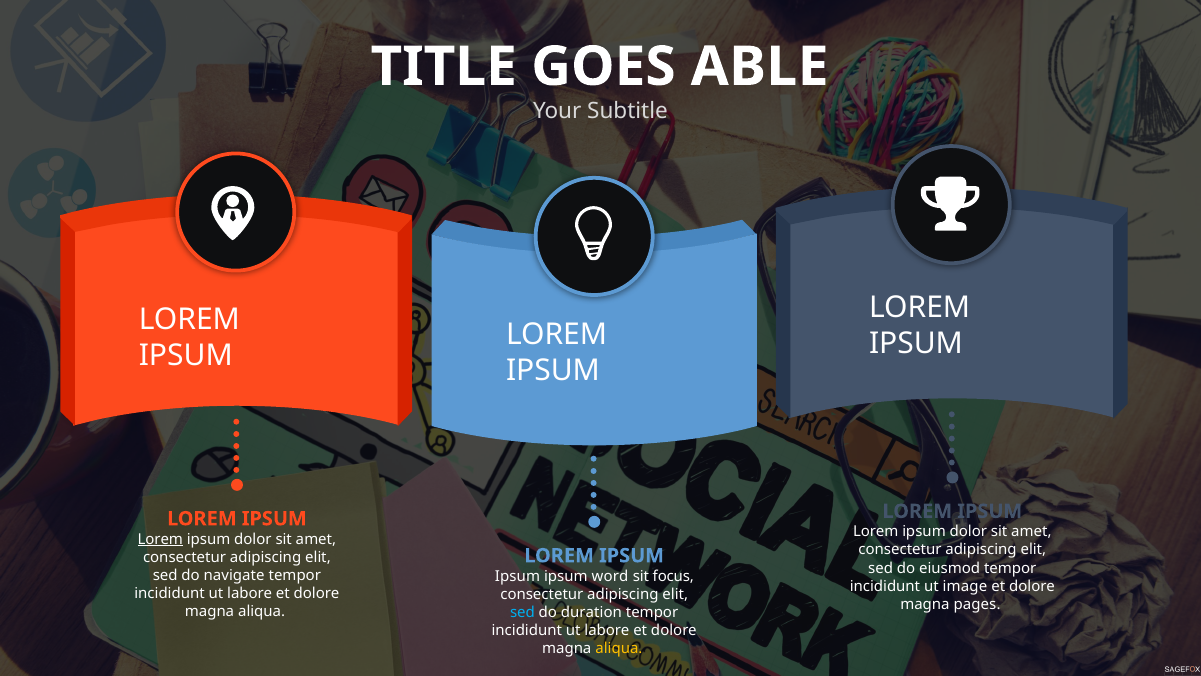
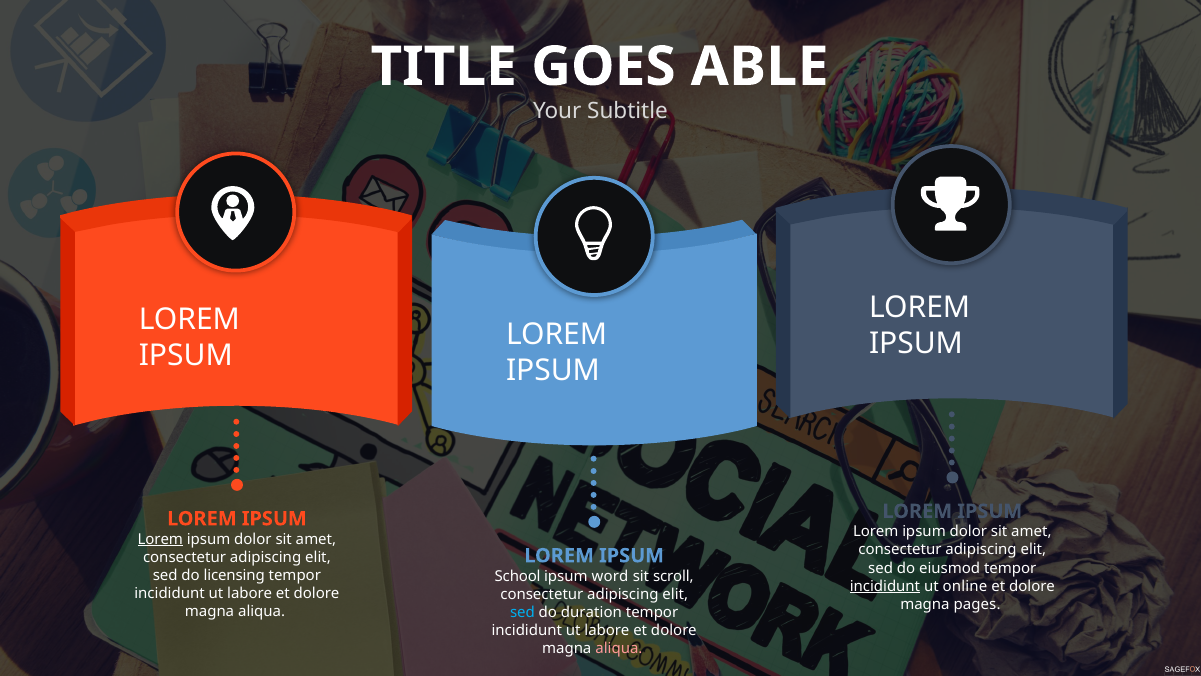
navigate: navigate -> licensing (234, 575)
Ipsum: Ipsum -> School (518, 576)
focus: focus -> scroll (673, 576)
incididunt underline: none -> present (885, 586)
image: image -> online (965, 586)
aliqua colour: yellow -> pink (619, 648)
